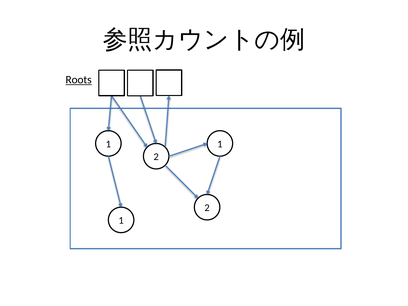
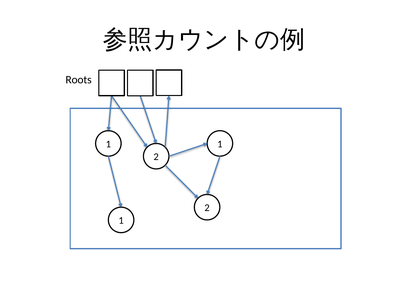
Roots underline: present -> none (79, 80)
